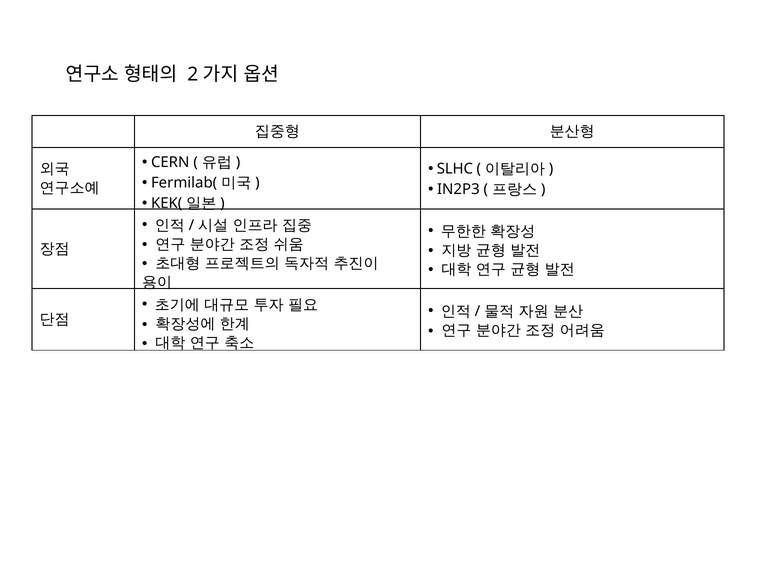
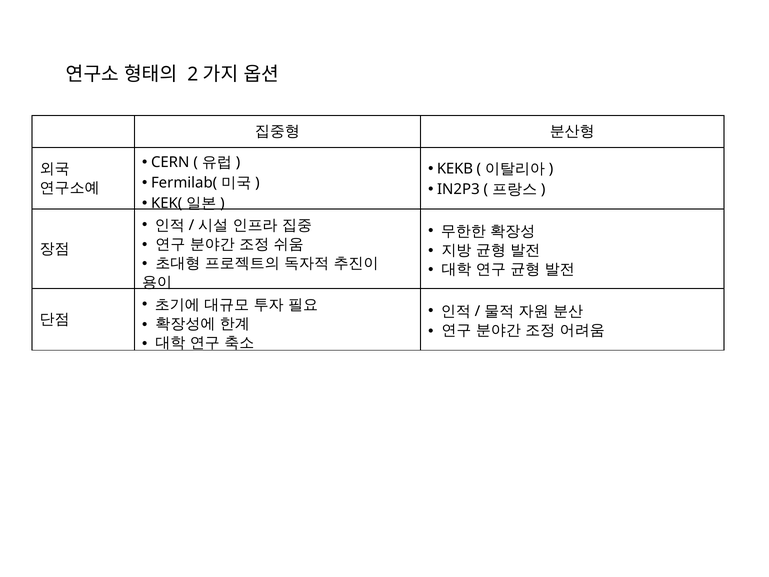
SLHC: SLHC -> KEKB (455, 169)
